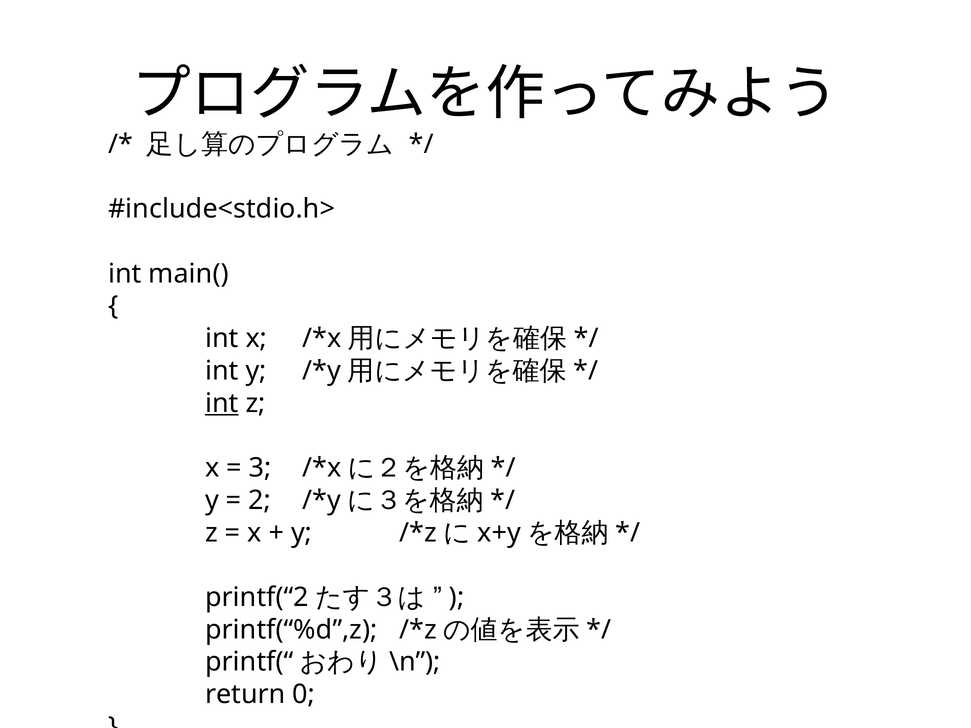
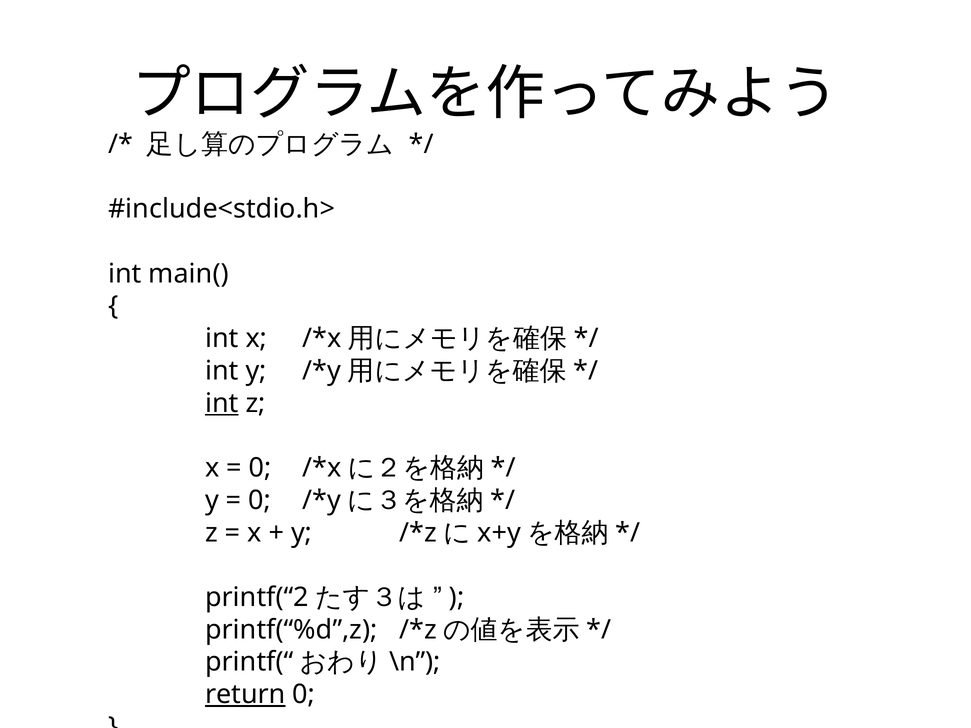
3: 3 -> 0 (260, 468)
2: 2 -> 0 (260, 500)
return underline: none -> present (245, 695)
